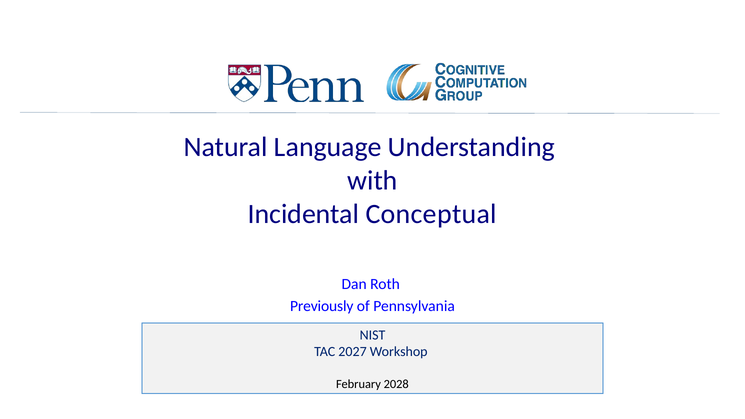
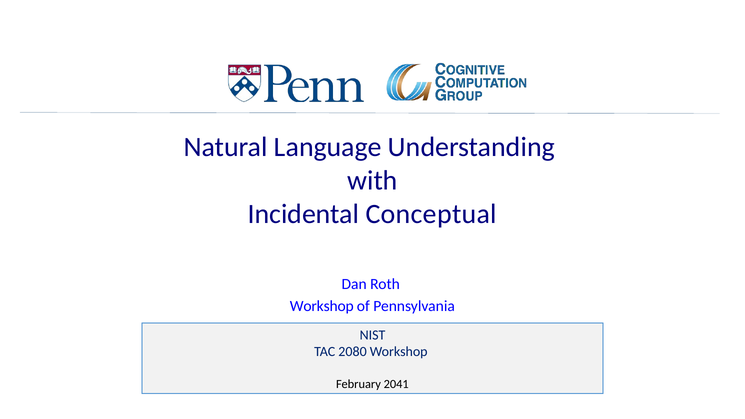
Previously: Previously -> Workshop (322, 306)
2027: 2027 -> 2080 (353, 352)
2028: 2028 -> 2041 (396, 384)
